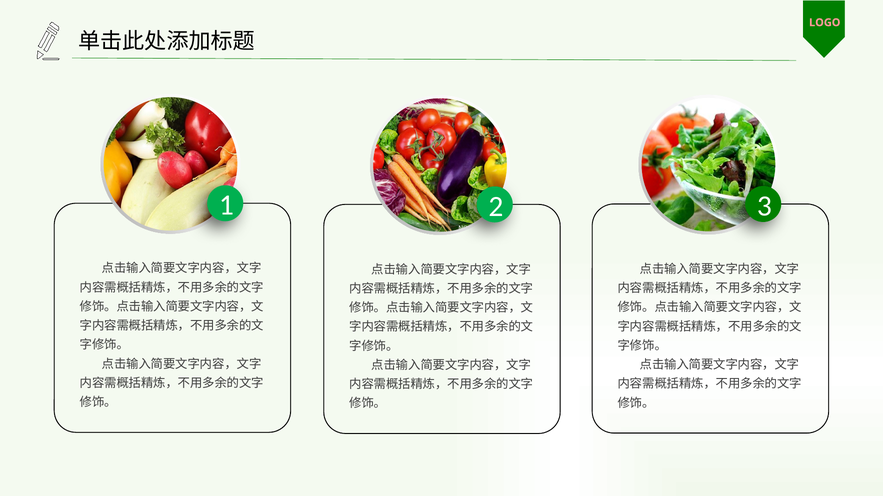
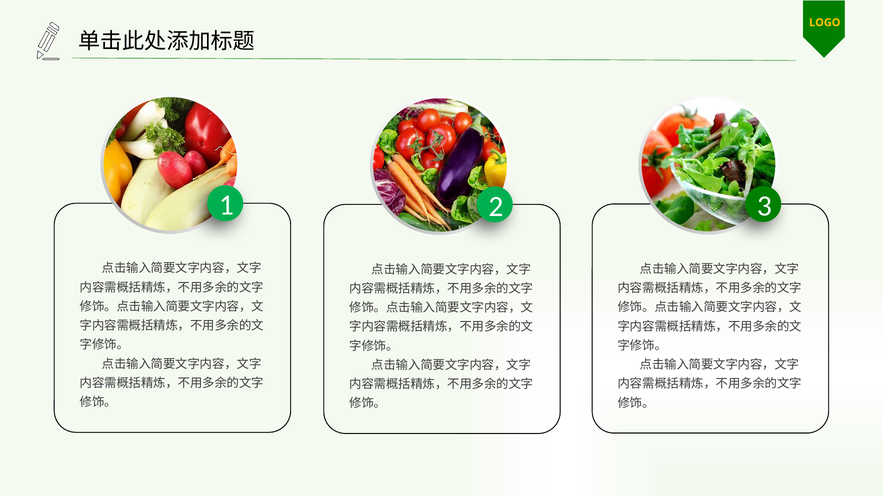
LOGO colour: pink -> yellow (825, 23)
